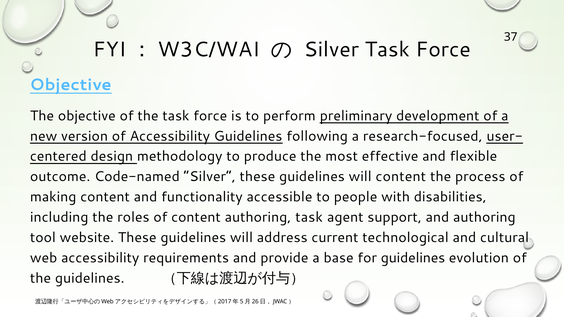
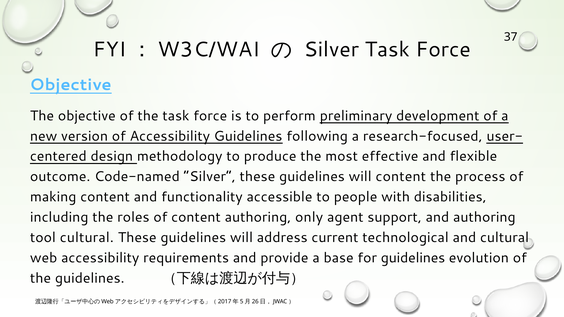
authoring task: task -> only (309, 217)
tool website: website -> cultural (87, 238)
